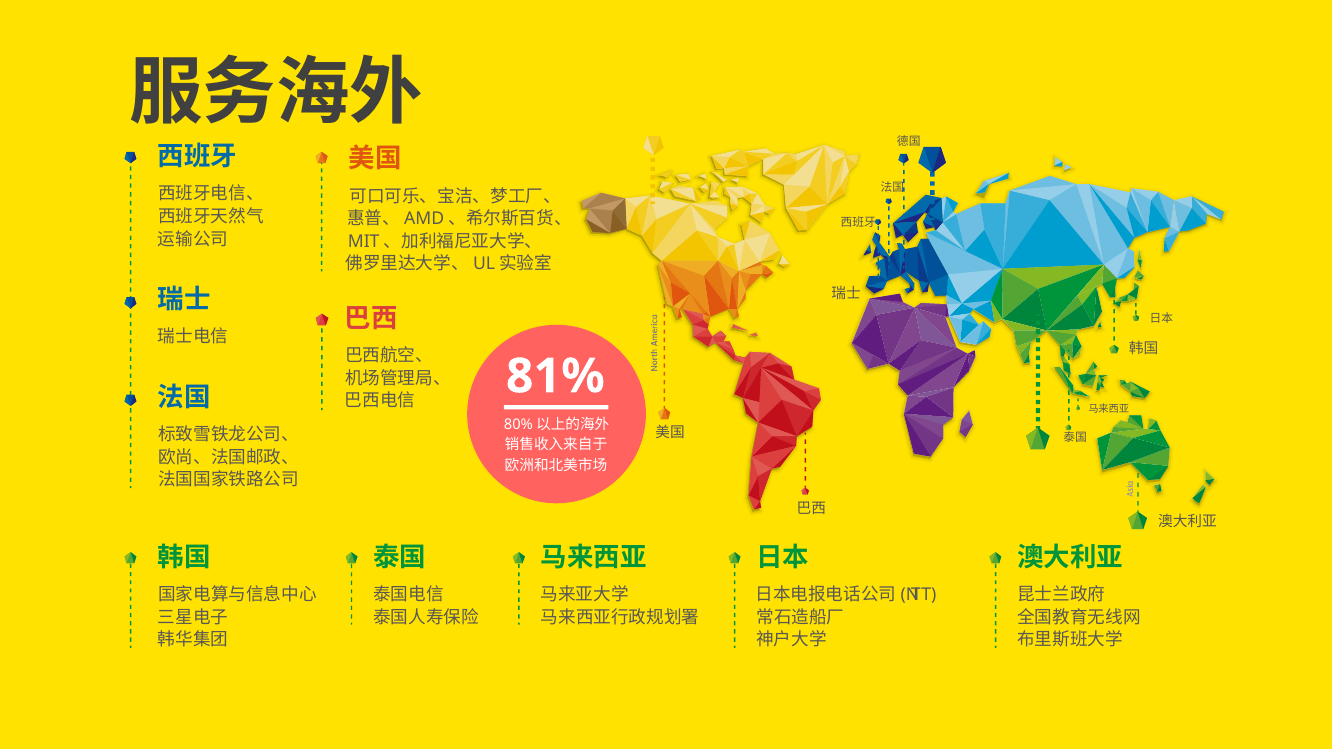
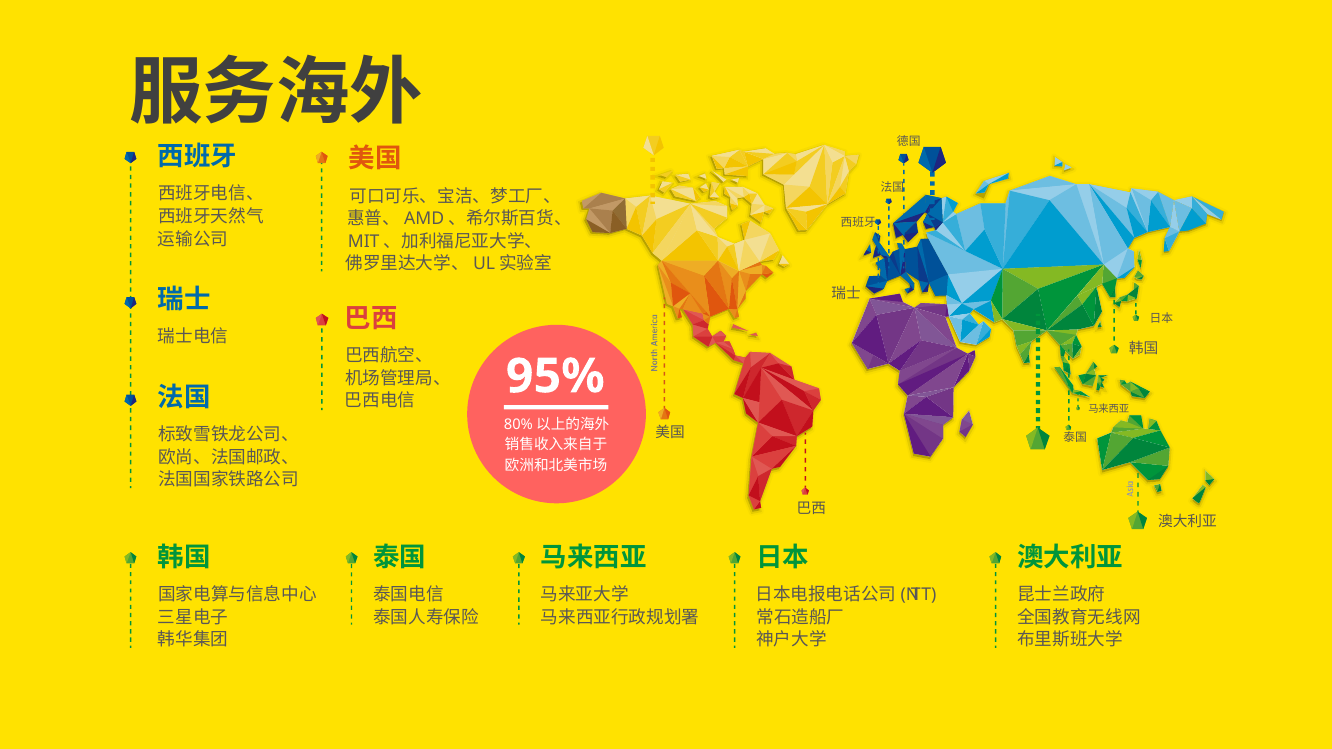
81%: 81% -> 95% (555, 376)
